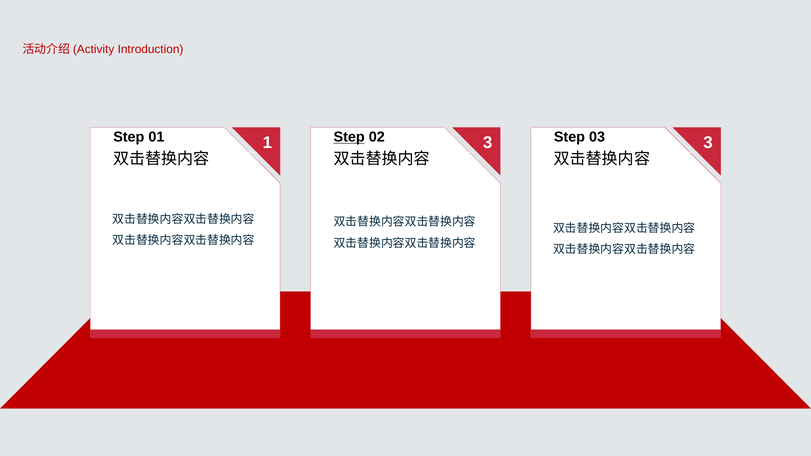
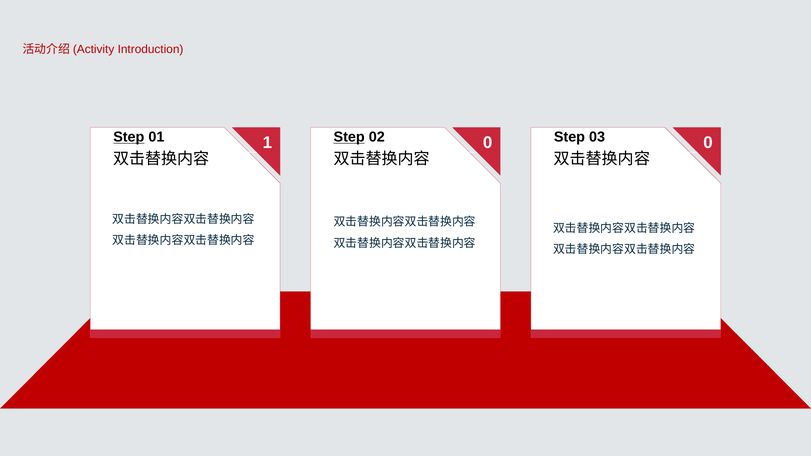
Step underline: none -> present (129, 137)
02 3: 3 -> 0 (488, 143)
01 3: 3 -> 0 (708, 143)
